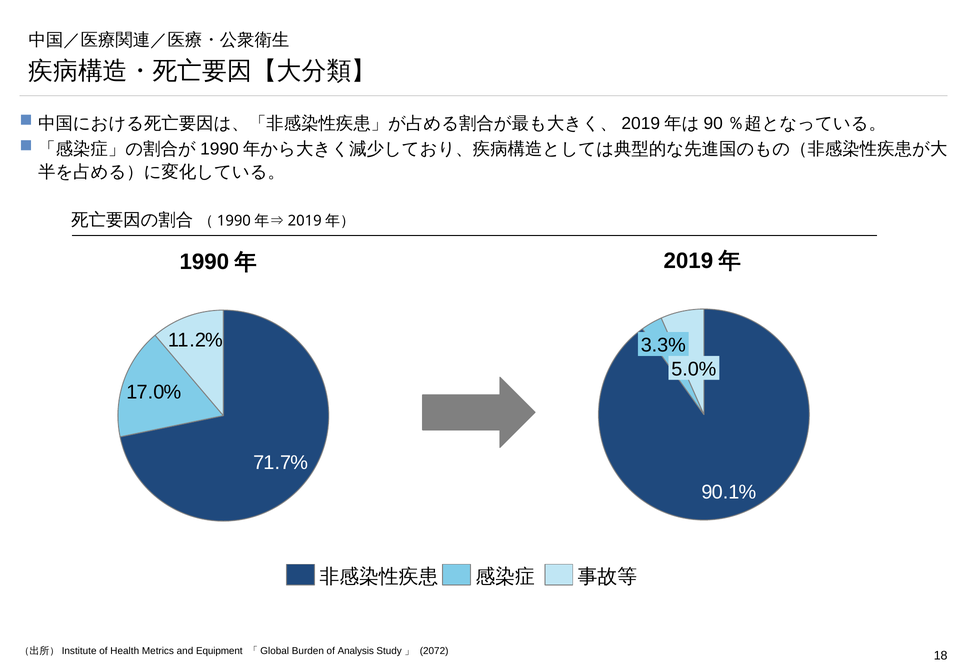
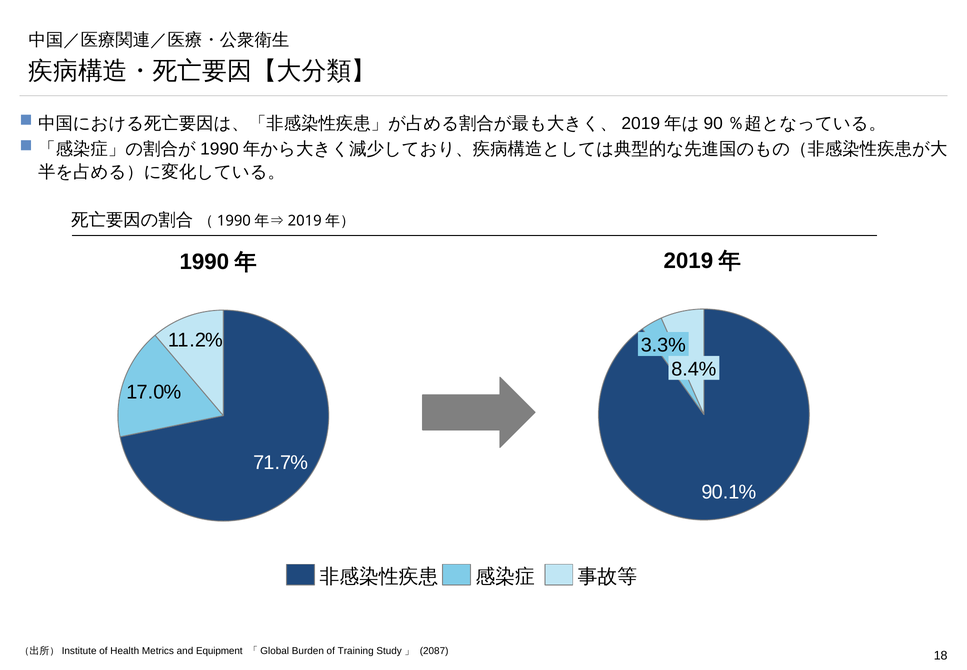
5.0%: 5.0% -> 8.4% (694, 369)
Analysis: Analysis -> Training (356, 651)
2072: 2072 -> 2087 (434, 651)
